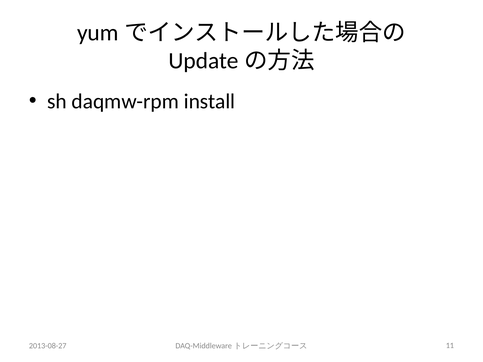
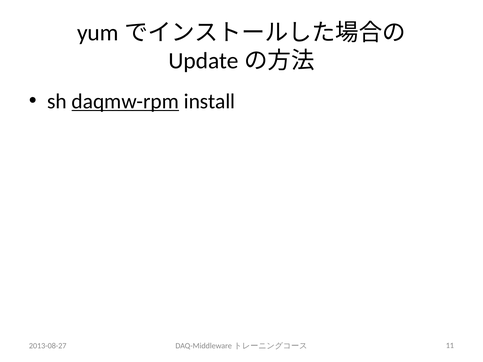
daqmw-rpm underline: none -> present (125, 101)
